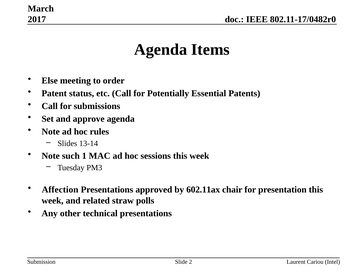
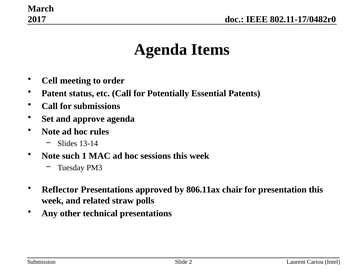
Else: Else -> Cell (50, 81)
Affection: Affection -> Reflector (60, 190)
602.11ax: 602.11ax -> 806.11ax (203, 190)
